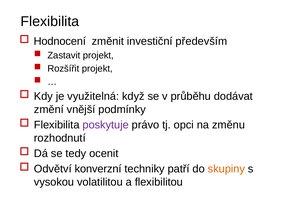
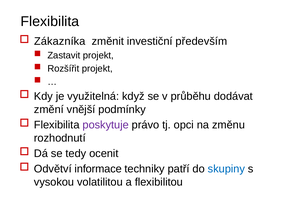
Hodnocení: Hodnocení -> Zákazníka (60, 41)
konverzní: konverzní -> informace (98, 168)
skupiny colour: orange -> blue (226, 168)
